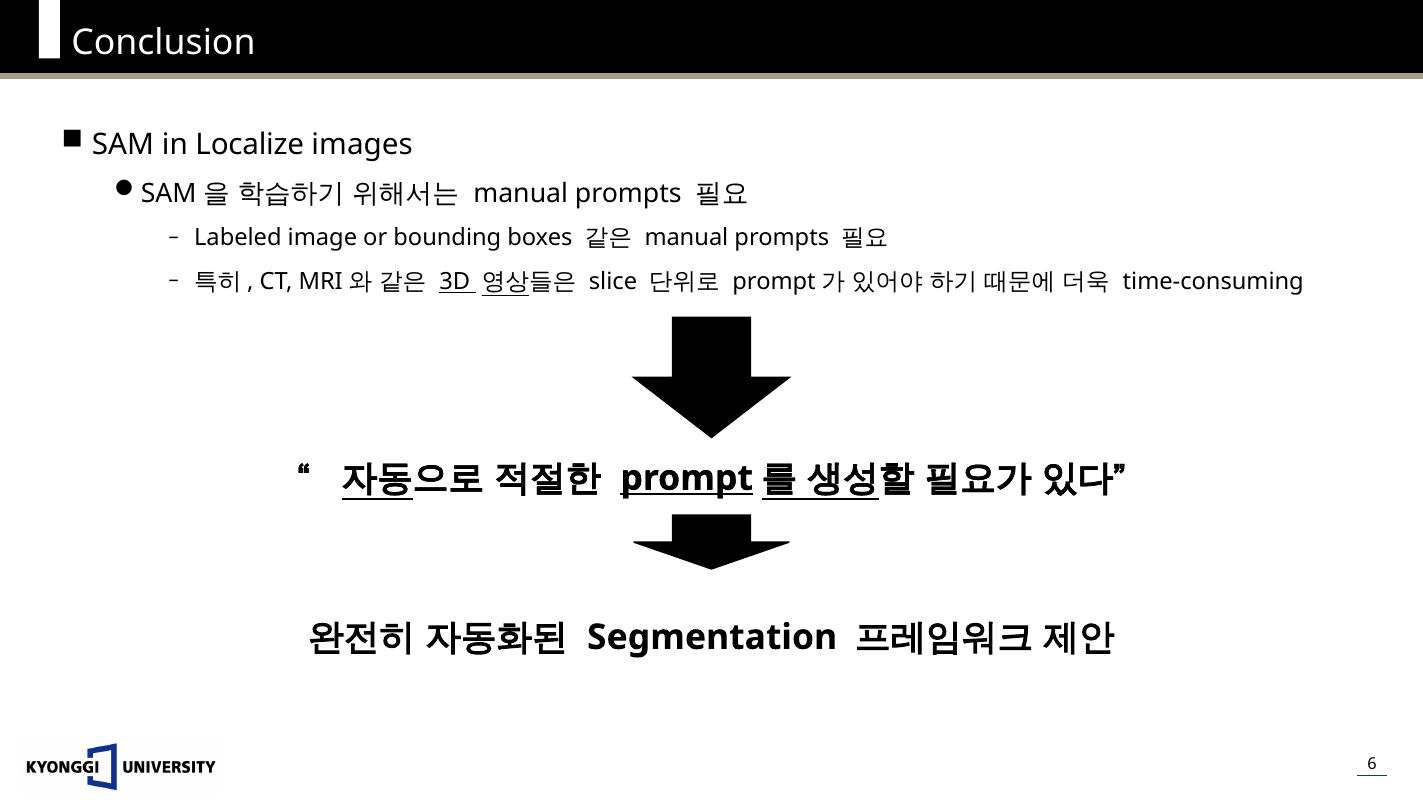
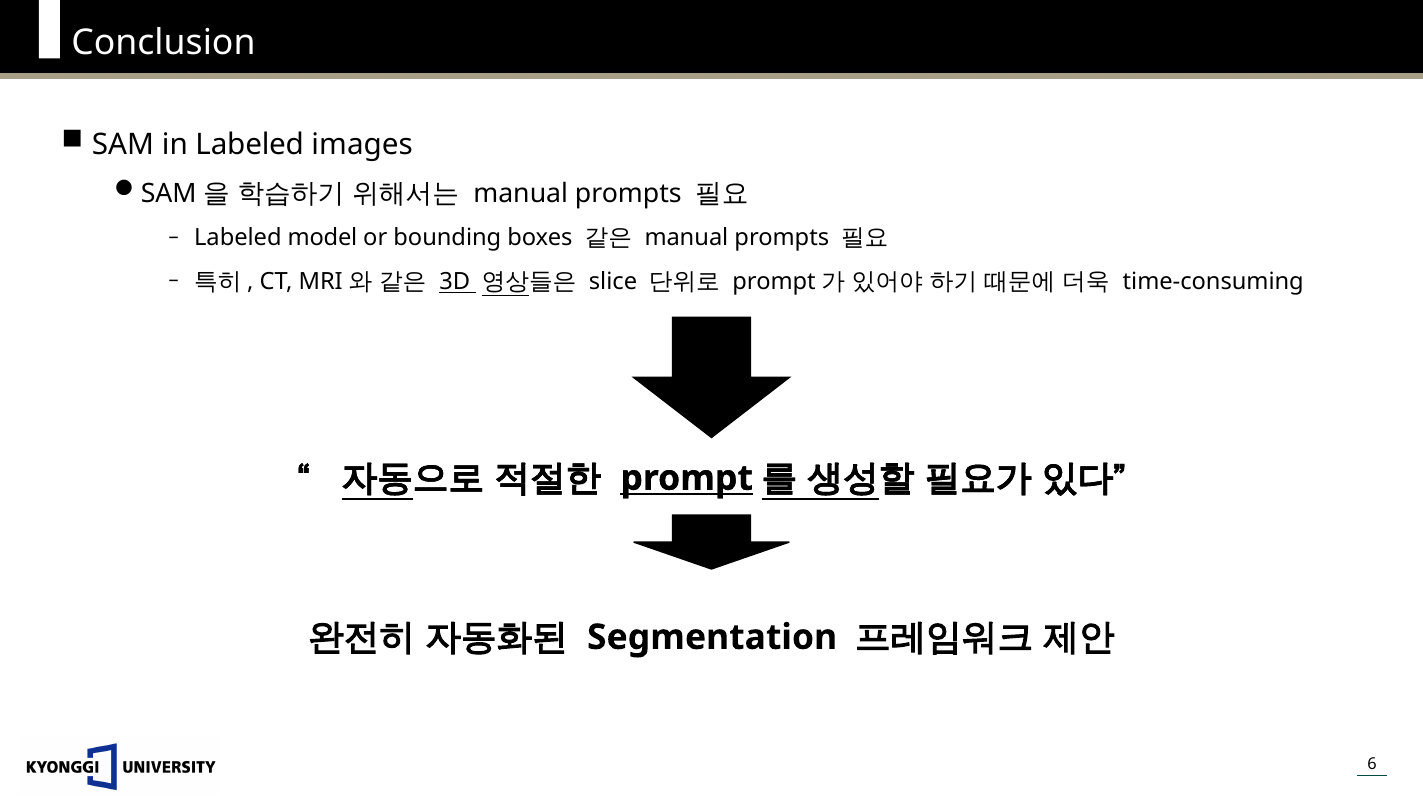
in Localize: Localize -> Labeled (250, 145)
image: image -> model (323, 238)
